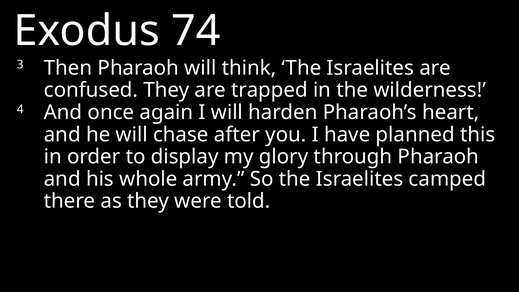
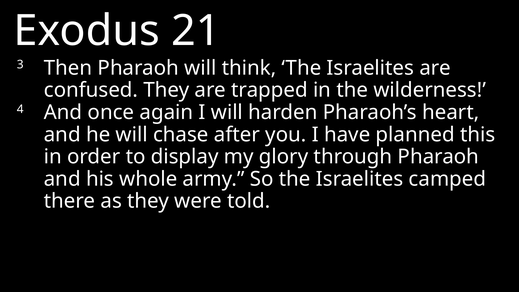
74: 74 -> 21 (196, 31)
